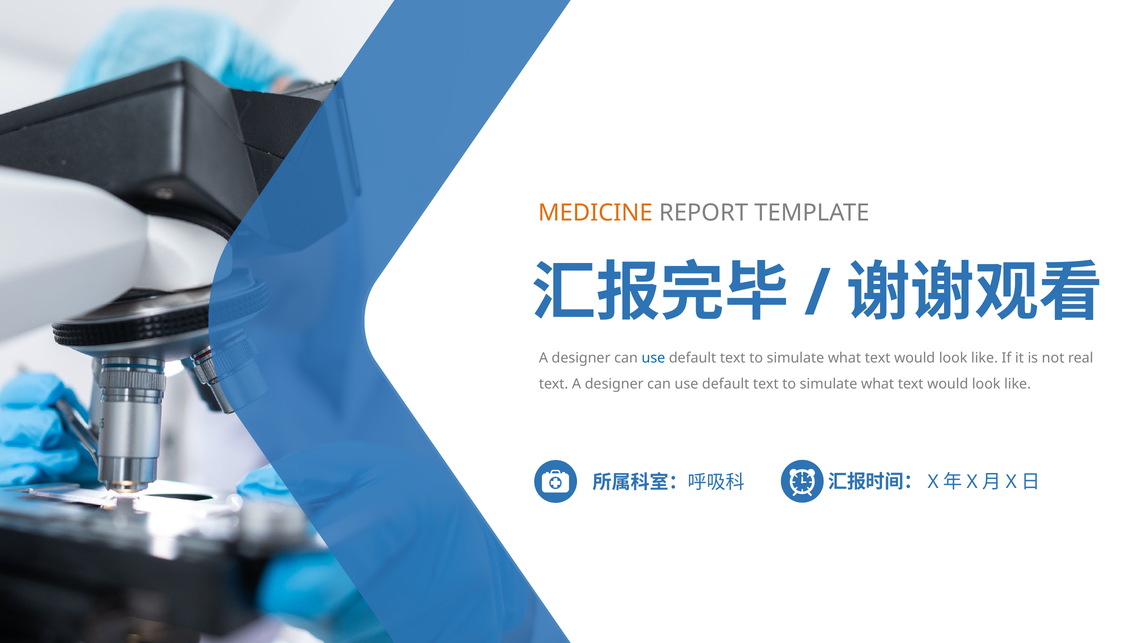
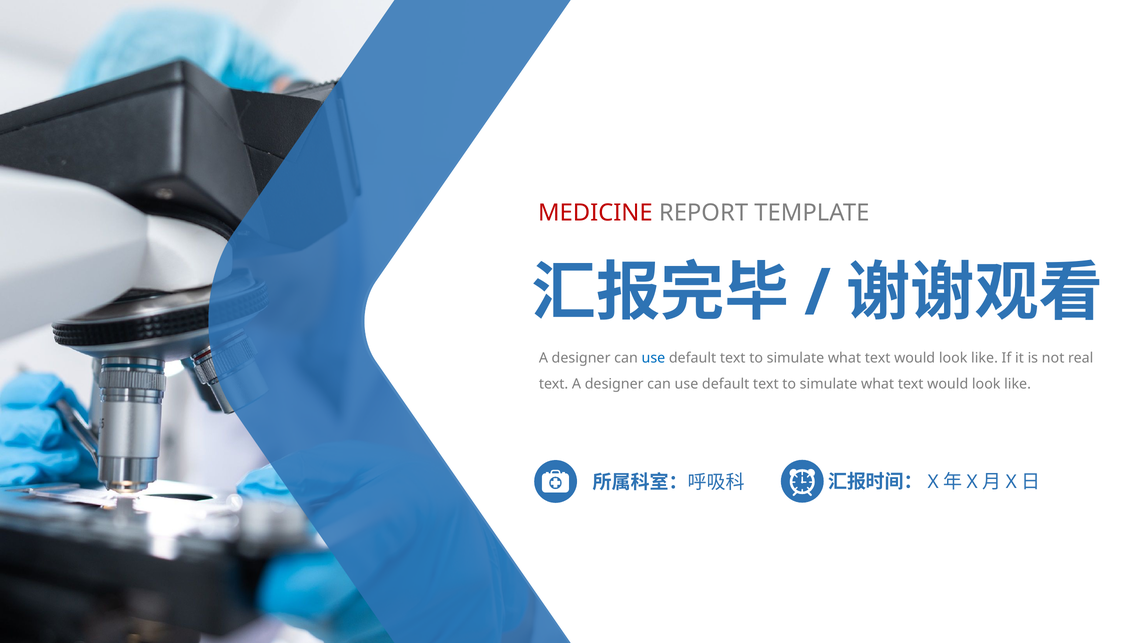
MEDICINE colour: orange -> red (595, 213)
